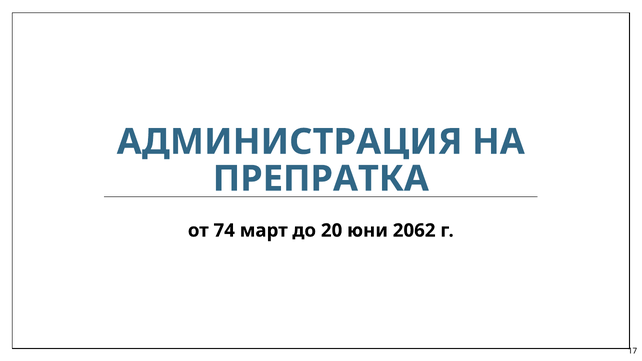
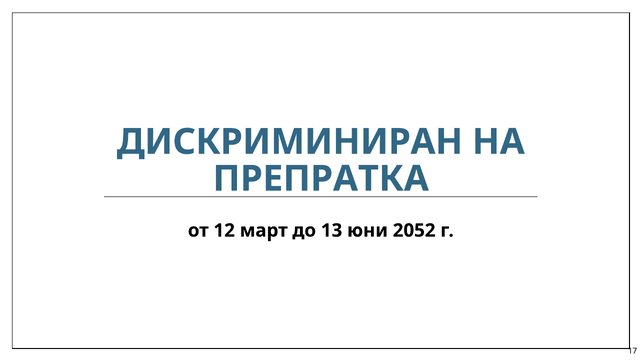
АДМИНИСТРАЦИЯ: АДМИНИСТРАЦИЯ -> ДИСКРИМИНИРАН (290, 142)
74: 74 -> 12 (224, 231)
20: 20 -> 13 (332, 231)
2062: 2062 -> 2052 (414, 231)
